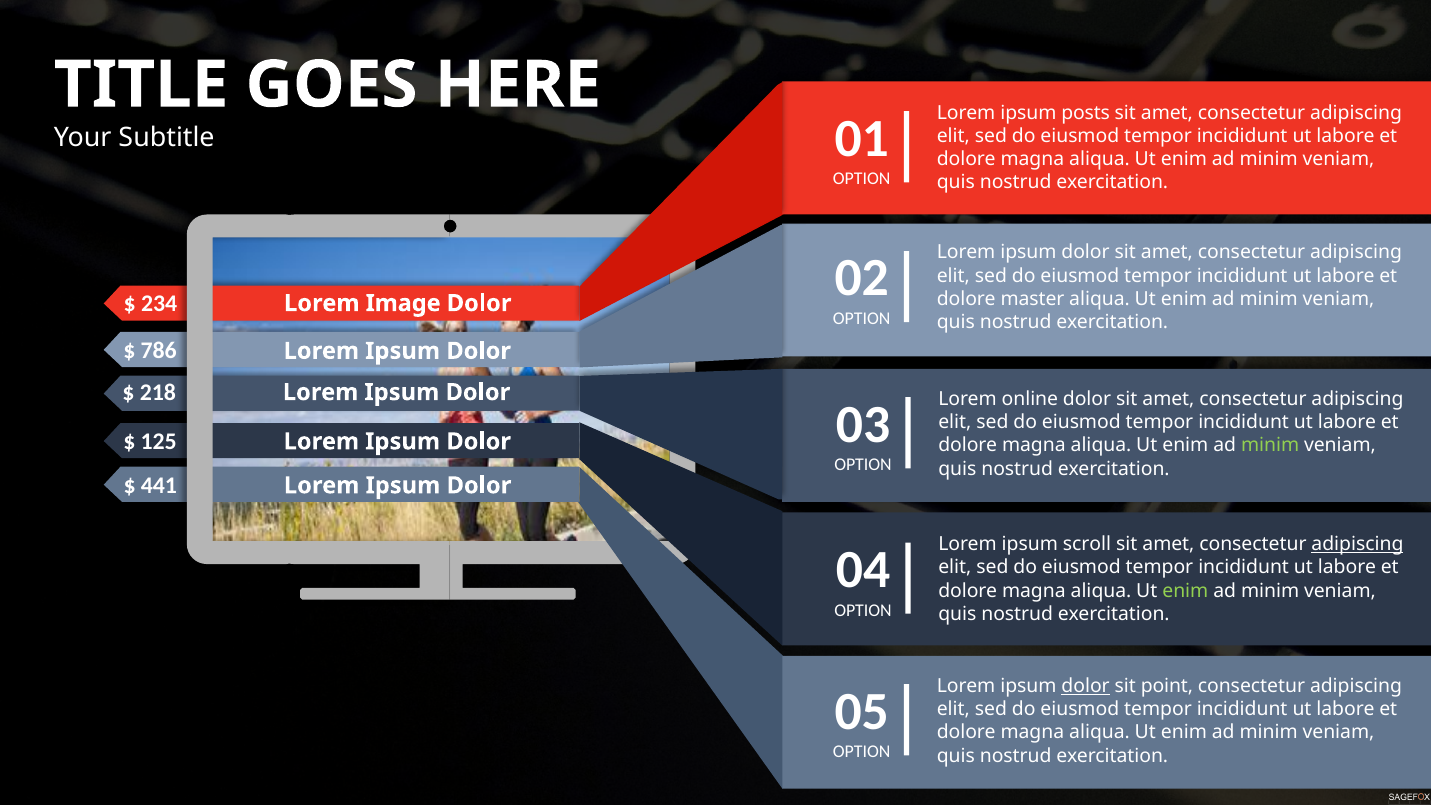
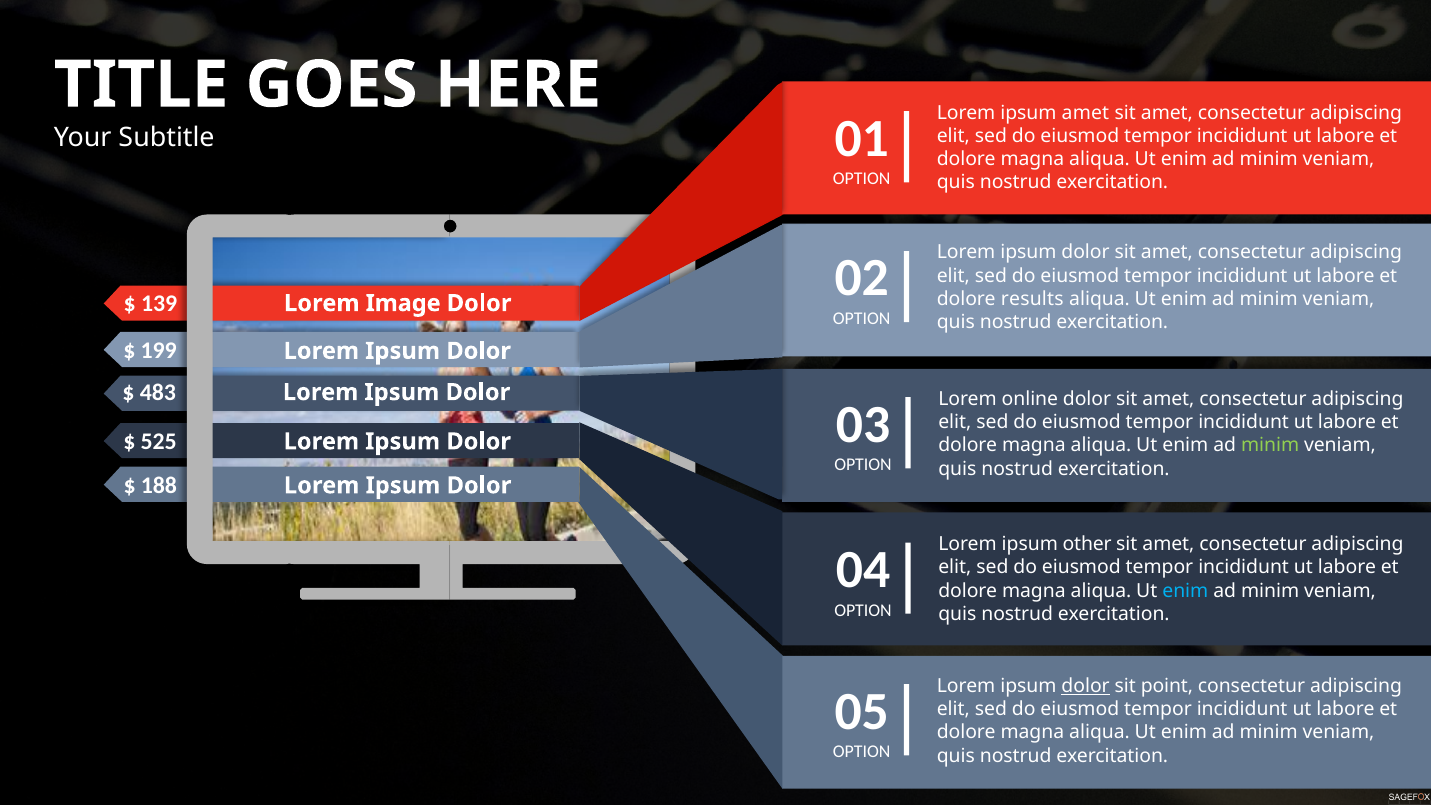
ipsum posts: posts -> amet (1085, 113)
234: 234 -> 139 (159, 303)
master: master -> results (1032, 299)
786: 786 -> 199 (159, 351)
218: 218 -> 483 (158, 392)
125: 125 -> 525 (159, 441)
441: 441 -> 188 (159, 485)
scroll: scroll -> other (1087, 544)
adipiscing underline: present -> none (1358, 544)
enim colour: light green -> light blue (1185, 591)
